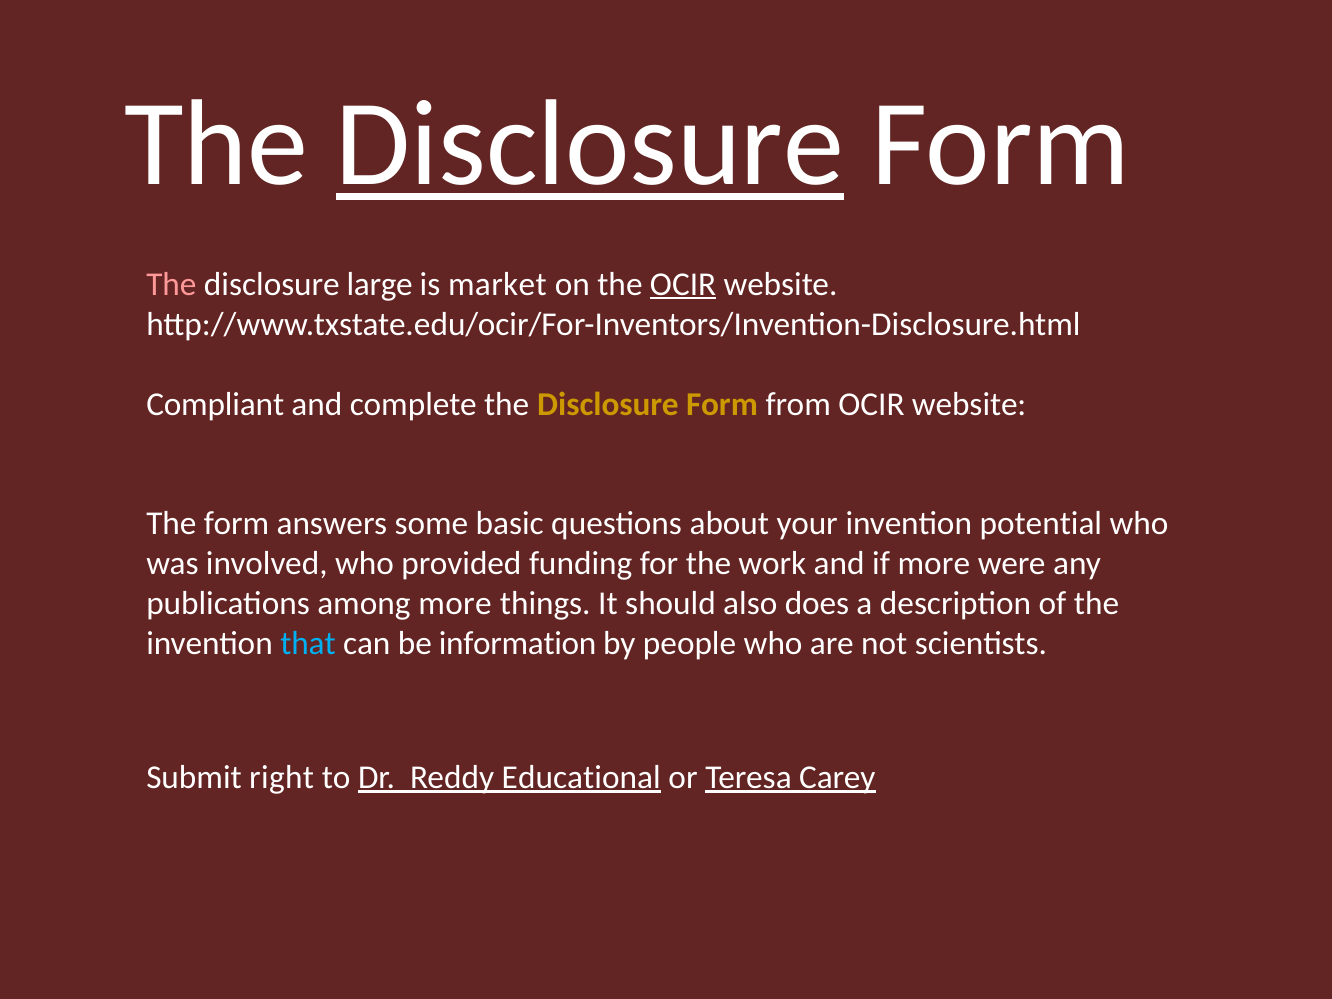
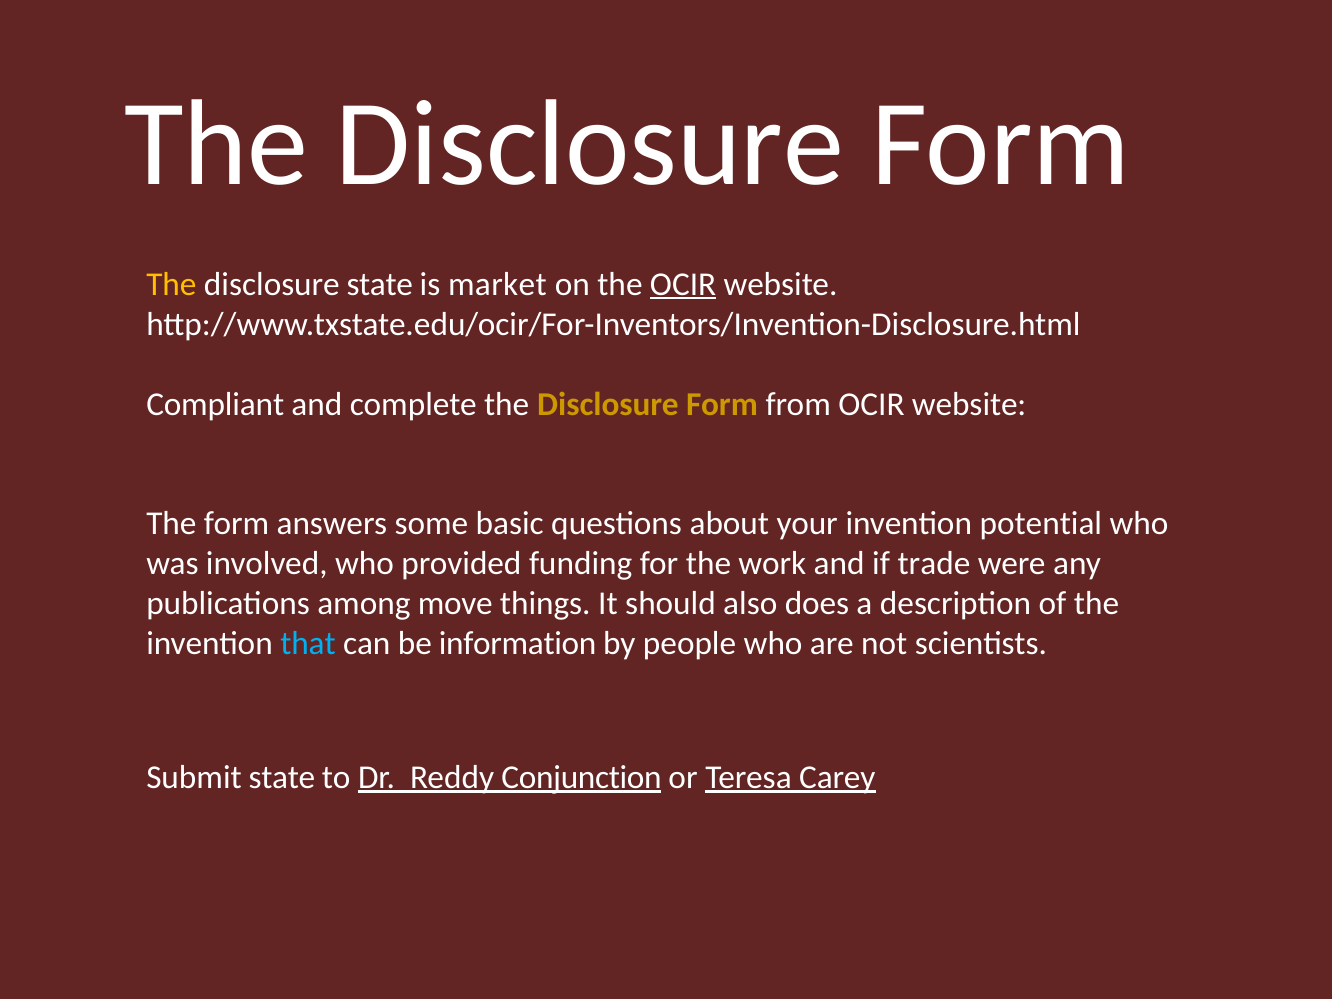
Disclosure underline: present -> none (590, 144)
The colour: pink -> yellow (171, 284)
disclosure large: large -> state (380, 284)
if more: more -> trade (934, 564)
among more: more -> move (455, 604)
Submit right: right -> state (282, 777)
Educational: Educational -> Conjunction (581, 777)
